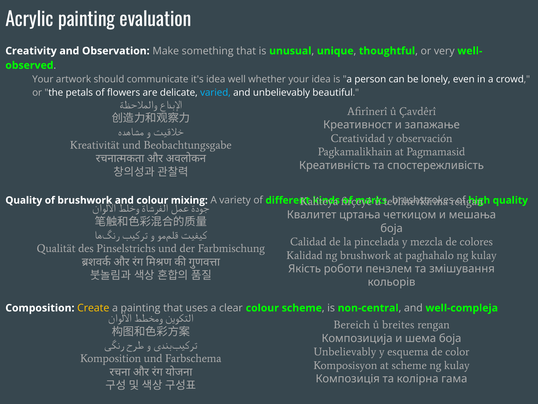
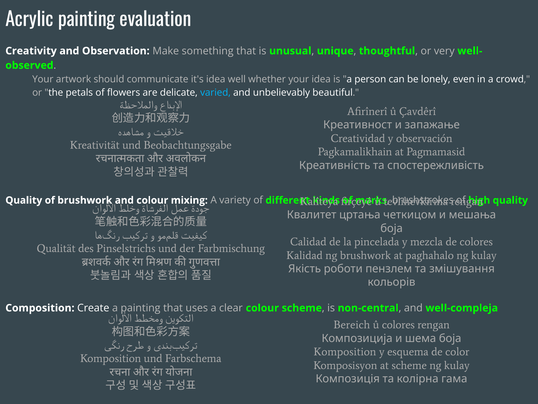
Create colour: yellow -> white (93, 308)
û breites: breites -> colores (398, 325)
Unbelievably: Unbelievably -> Komposition (345, 351)
